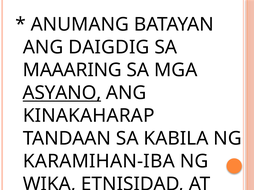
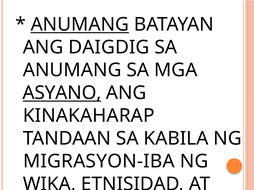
ANUMANG underline: none -> present (80, 25)
MAAARING: MAAARING -> ANUMANG (72, 70)
KARAMIHAN-IBA: KARAMIHAN-IBA -> MIGRASYON-IBA (99, 162)
